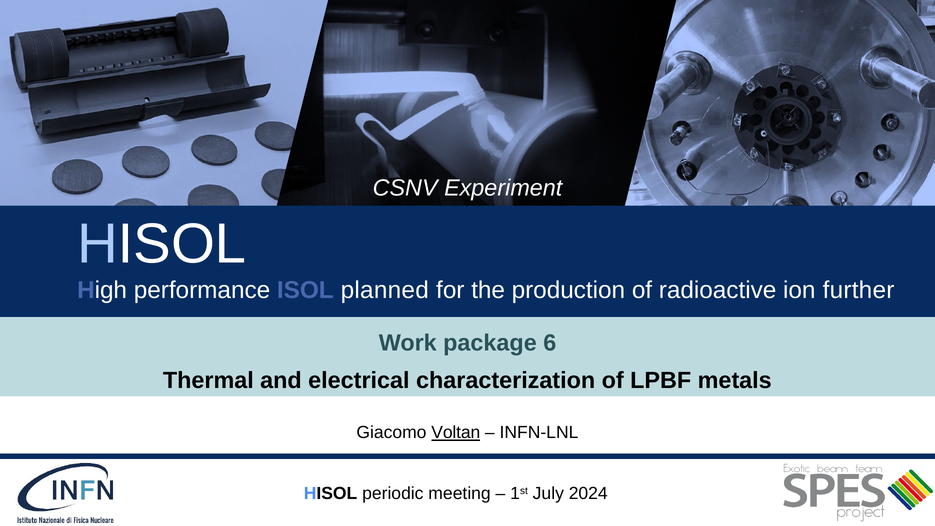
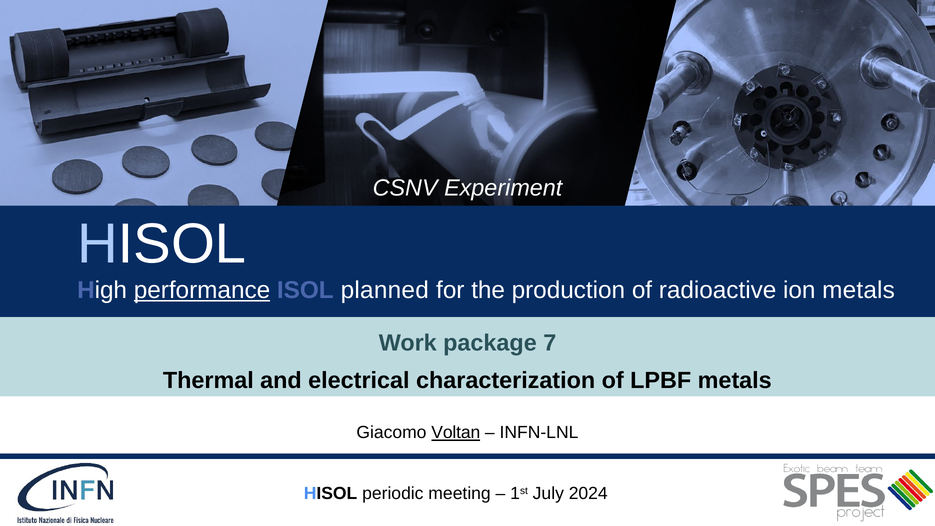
performance underline: none -> present (202, 290)
ion further: further -> metals (859, 290)
6: 6 -> 7 (550, 343)
